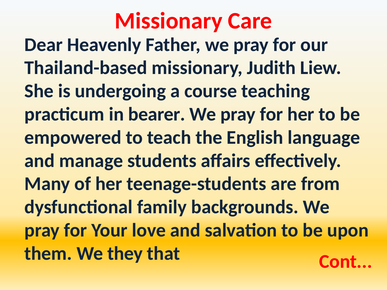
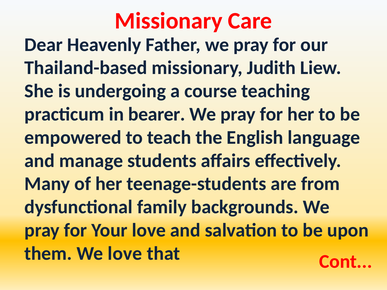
We they: they -> love (125, 254)
